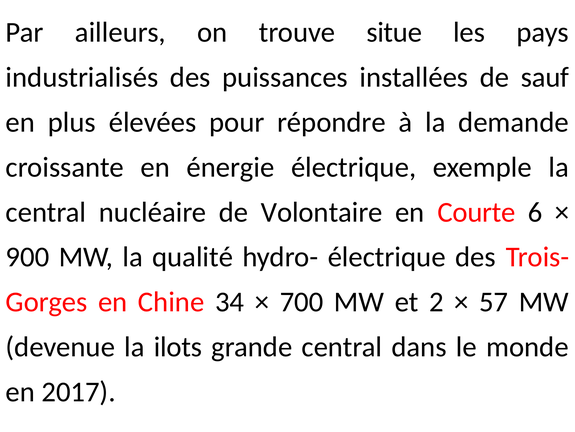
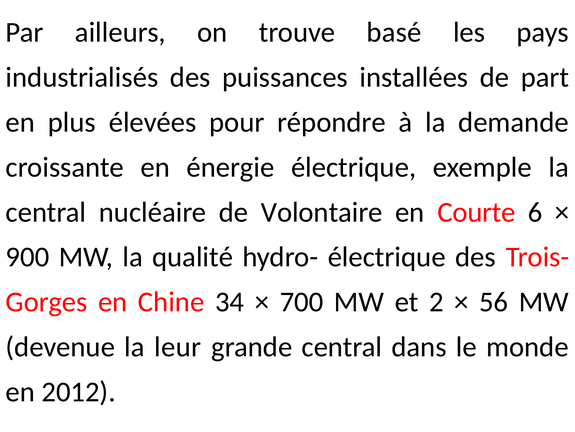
situe: situe -> basé (394, 32)
sauf: sauf -> part (545, 77)
57: 57 -> 56 (494, 302)
ilots: ilots -> leur (178, 346)
2017: 2017 -> 2012 (79, 391)
